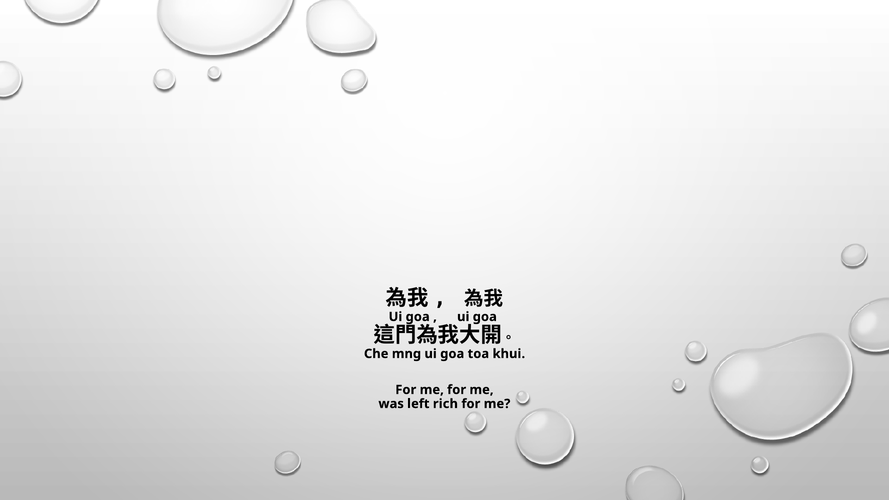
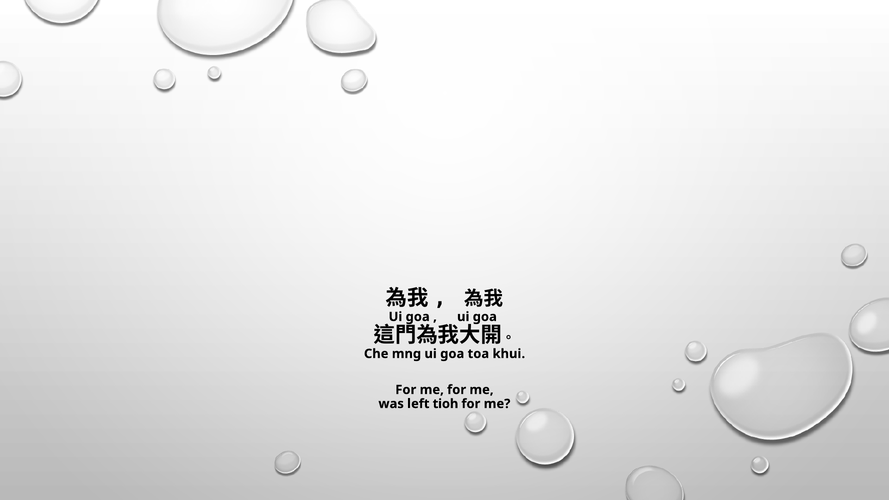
rich: rich -> tioh (445, 404)
